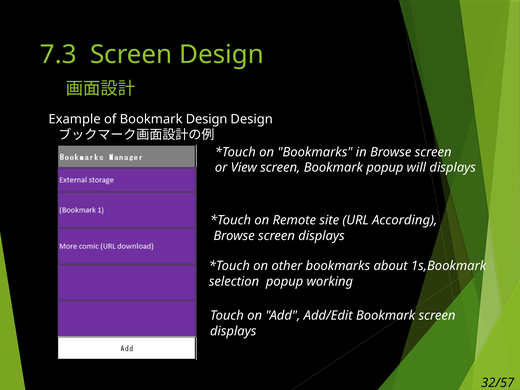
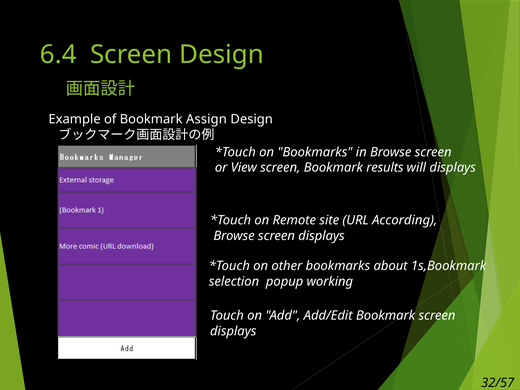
7.3: 7.3 -> 6.4 (58, 55)
Bookmark Design: Design -> Assign (206, 119)
Bookmark popup: popup -> results (385, 168)
